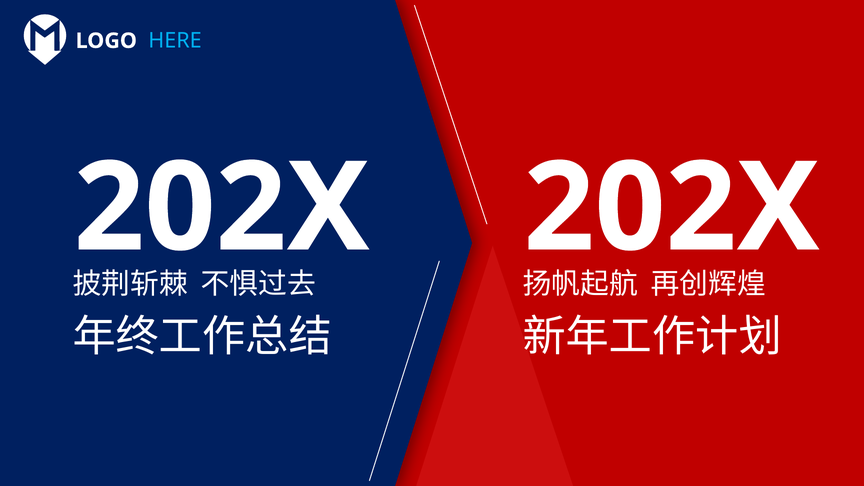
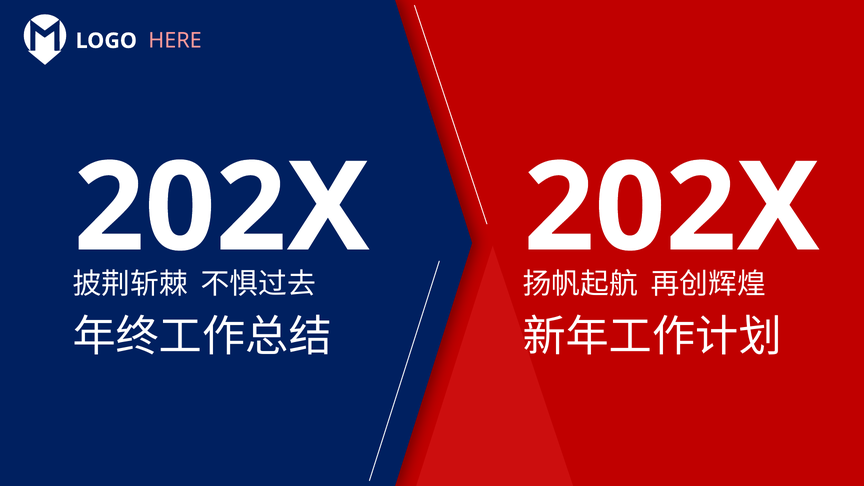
HERE colour: light blue -> pink (175, 41)
